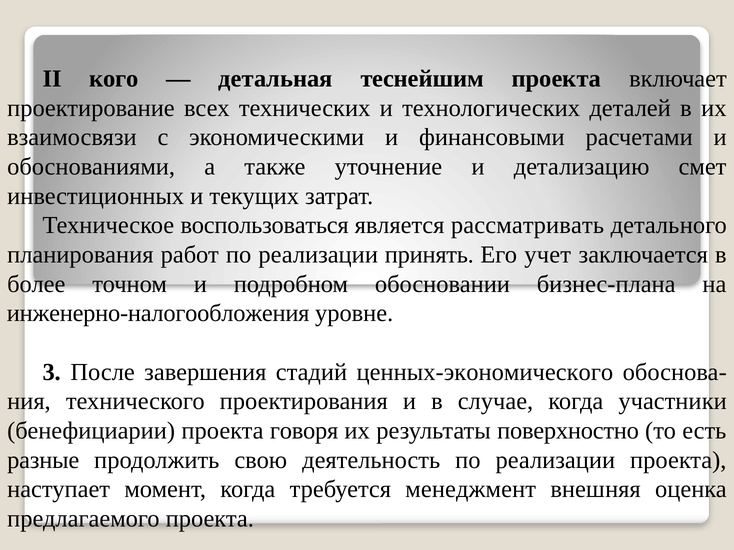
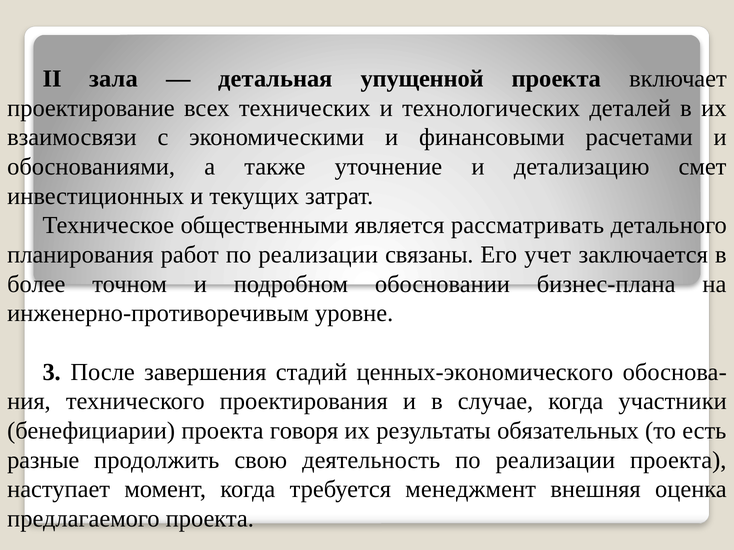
кого: кого -> зала (114, 79)
теснейшим: теснейшим -> упущенной (422, 79)
воспользоваться: воспользоваться -> общественными (265, 226)
принять: принять -> связаны (429, 255)
инженерно-налогообложения: инженерно-налогообложения -> инженерно-противоречивым (158, 314)
поверхностно: поверхностно -> обязательных (568, 431)
